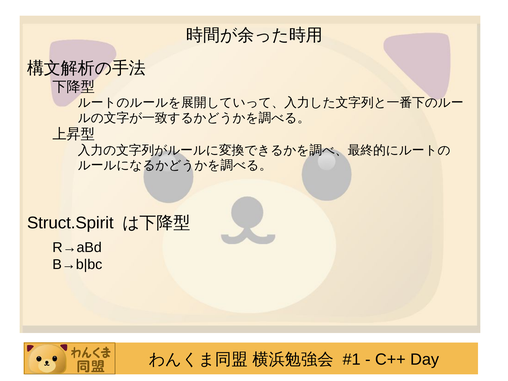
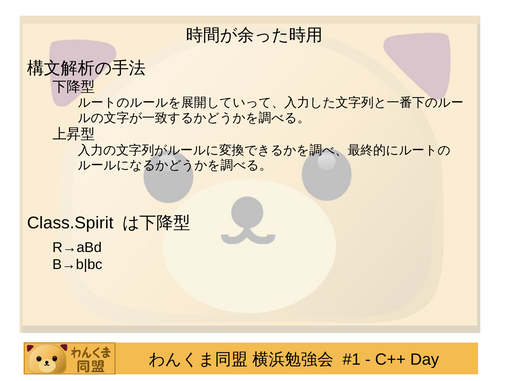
Struct.Spirit: Struct.Spirit -> Class.Spirit (70, 223)
